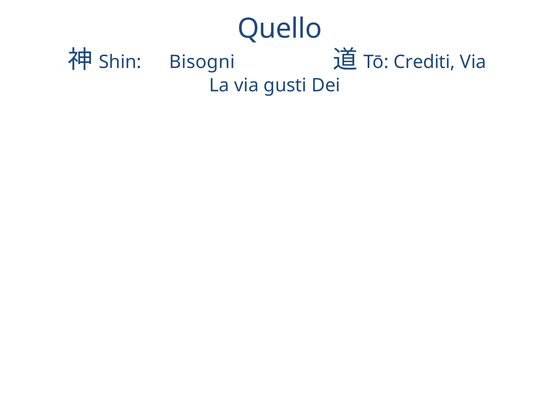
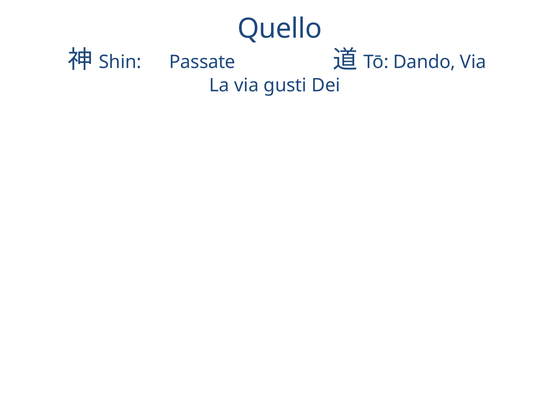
Bisogni: Bisogni -> Passate (202, 62)
Crediti: Crediti -> Dando (424, 62)
